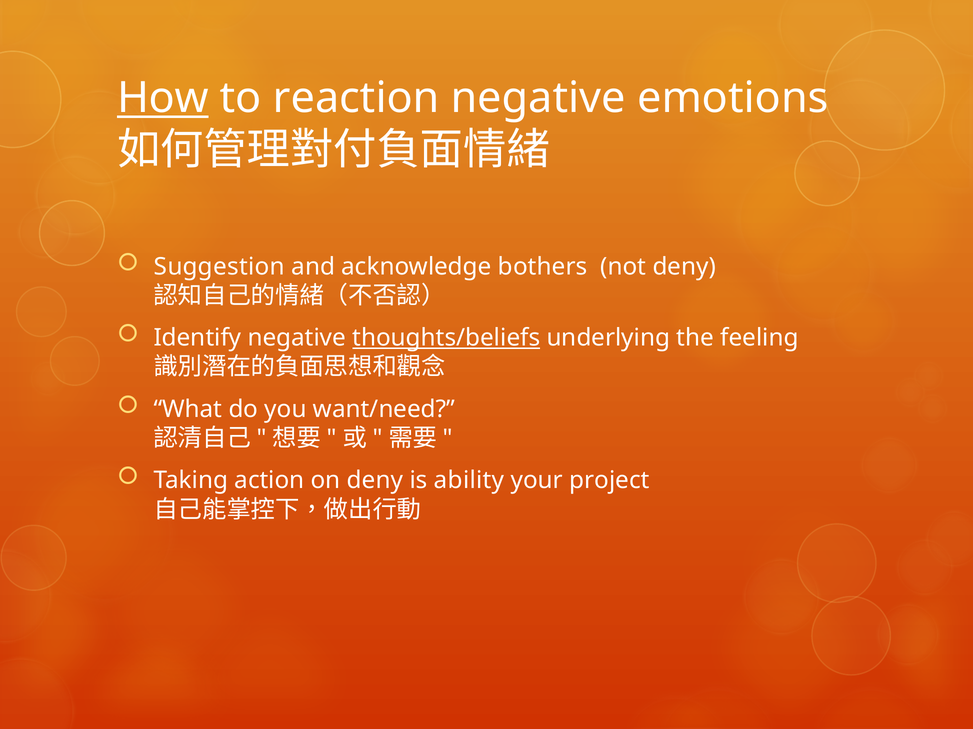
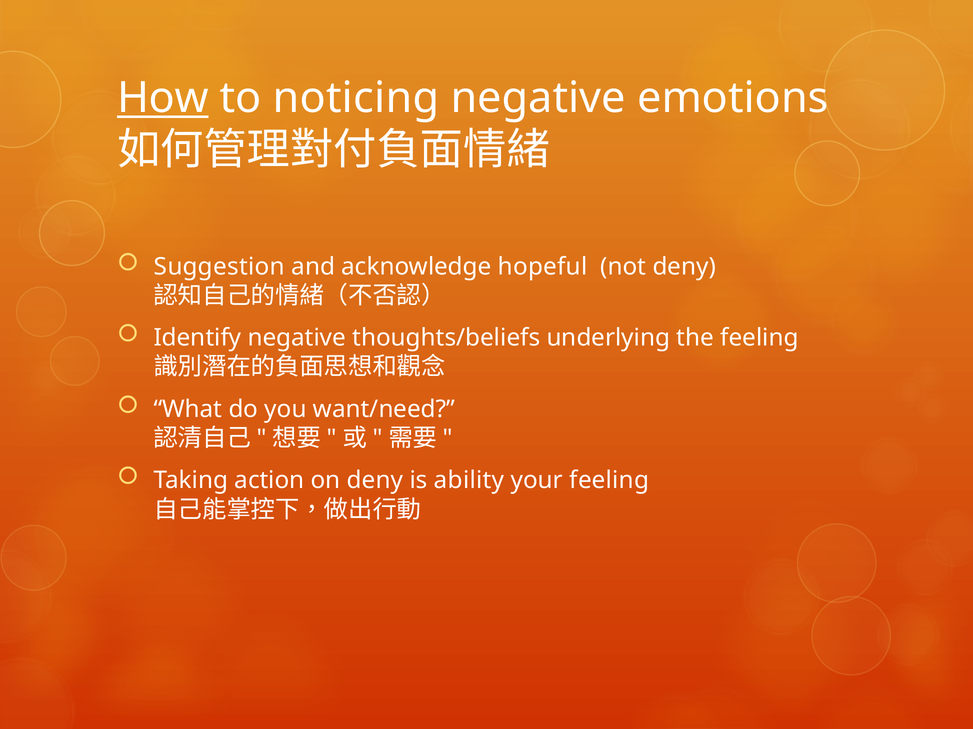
reaction: reaction -> noticing (356, 98)
bothers: bothers -> hopeful (543, 267)
thoughts/beliefs underline: present -> none (446, 338)
your project: project -> feeling (609, 481)
